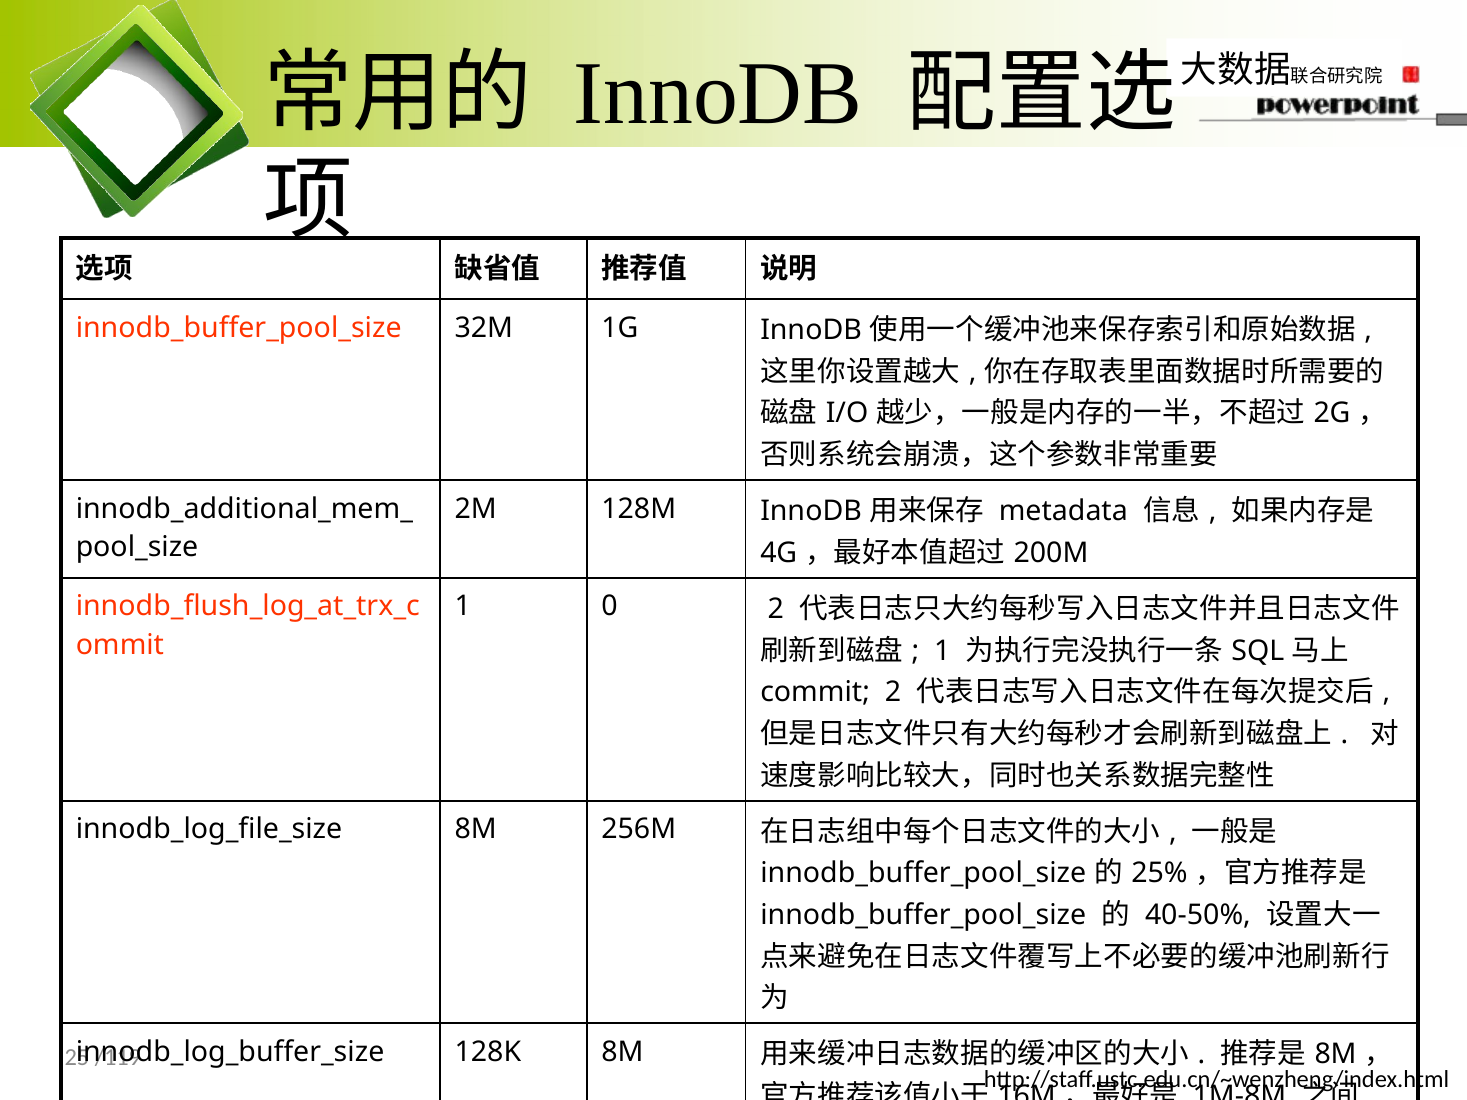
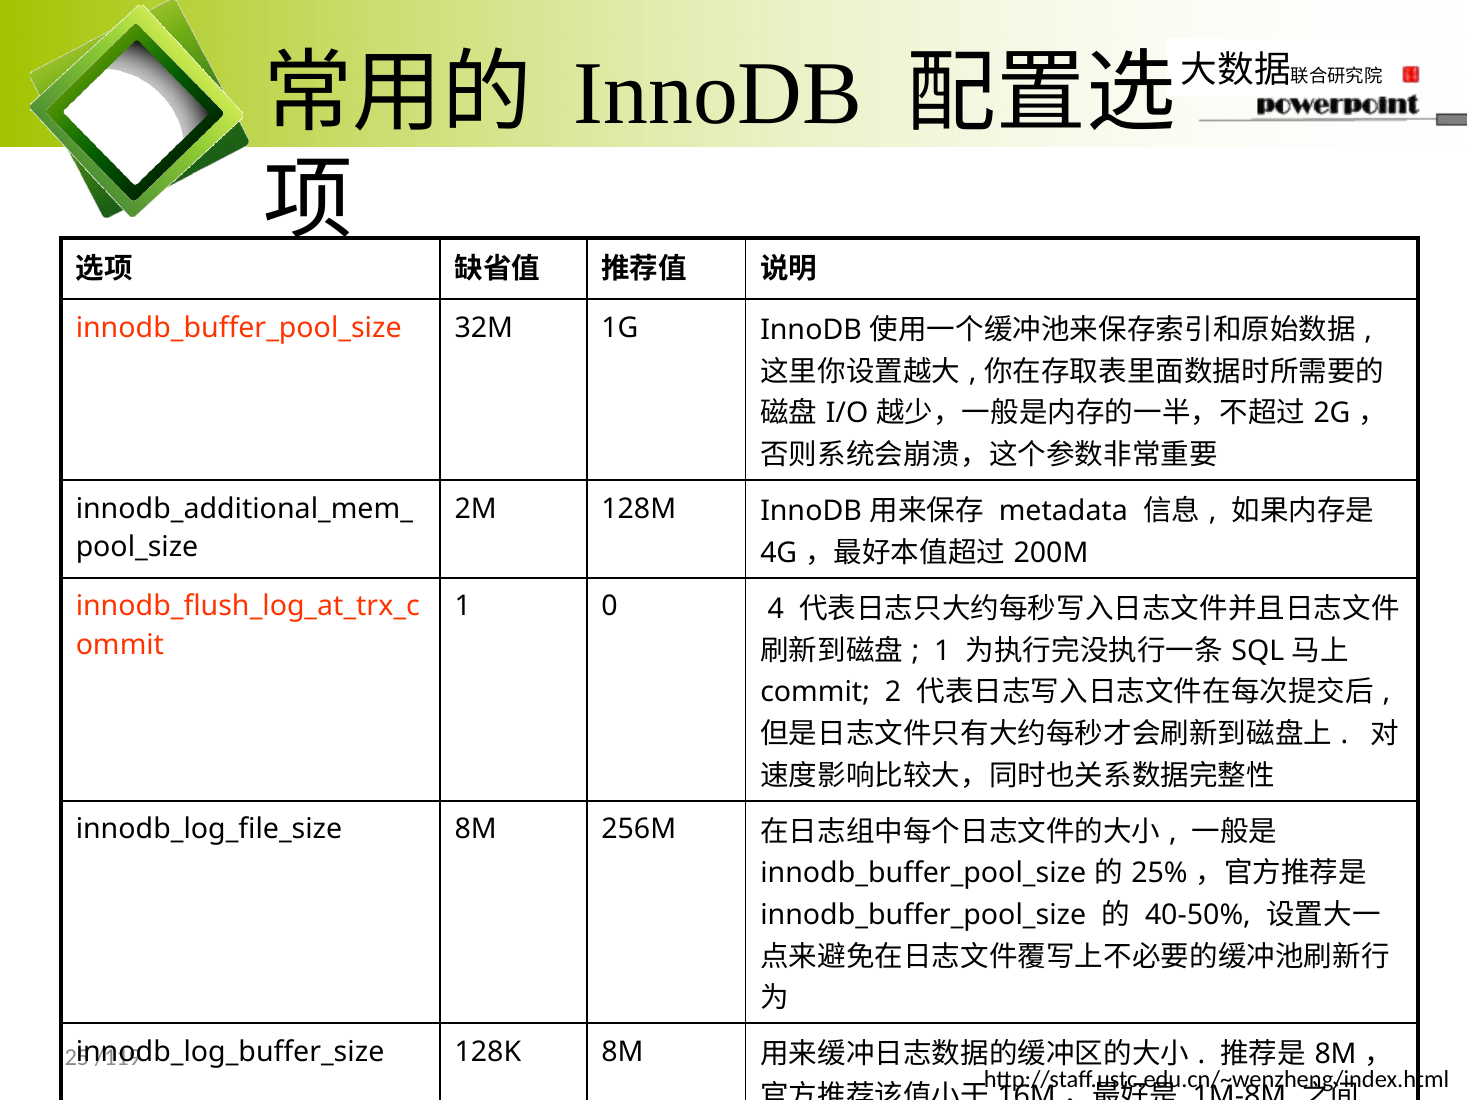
0 2: 2 -> 4 (776, 609)
